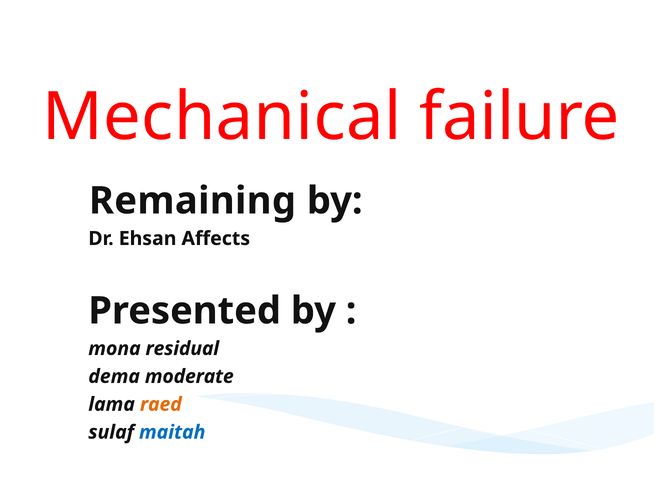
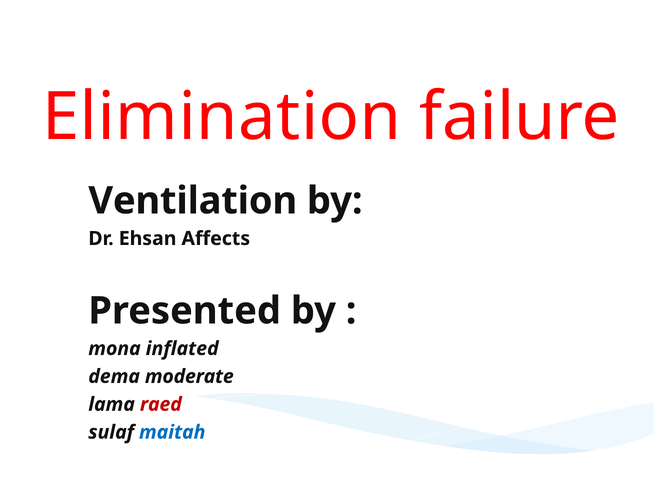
Mechanical: Mechanical -> Elimination (222, 117)
Remaining: Remaining -> Ventilation (193, 201)
residual: residual -> inflated (182, 348)
raed colour: orange -> red (161, 404)
